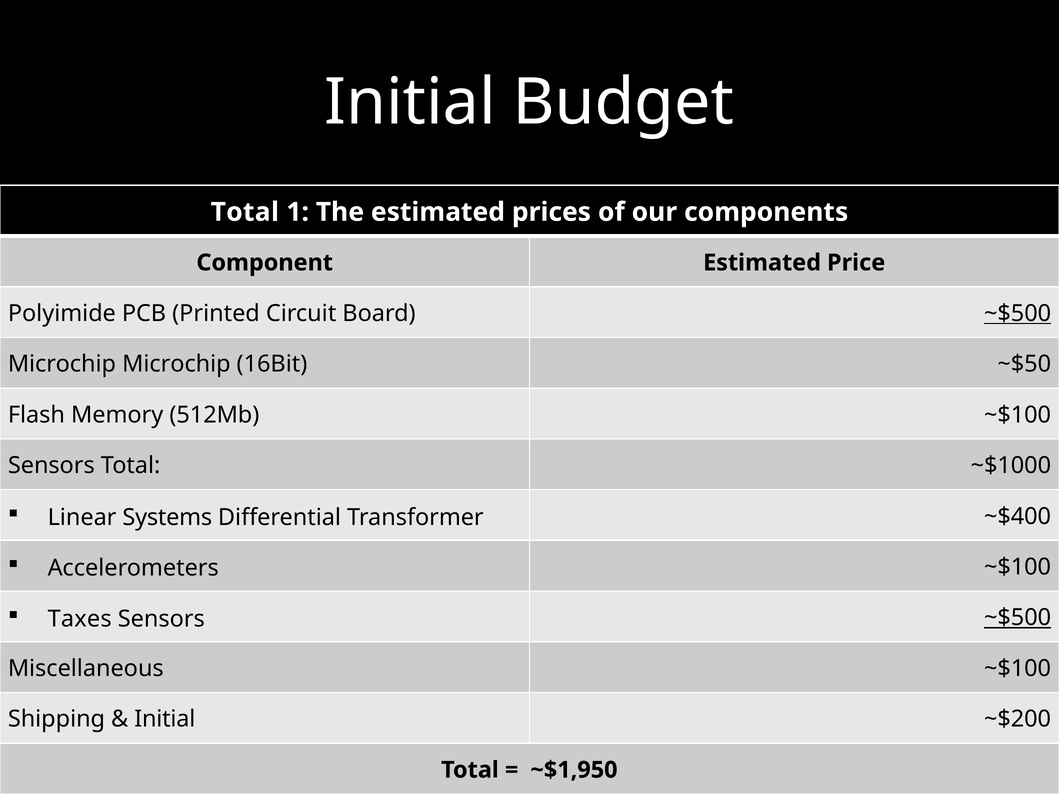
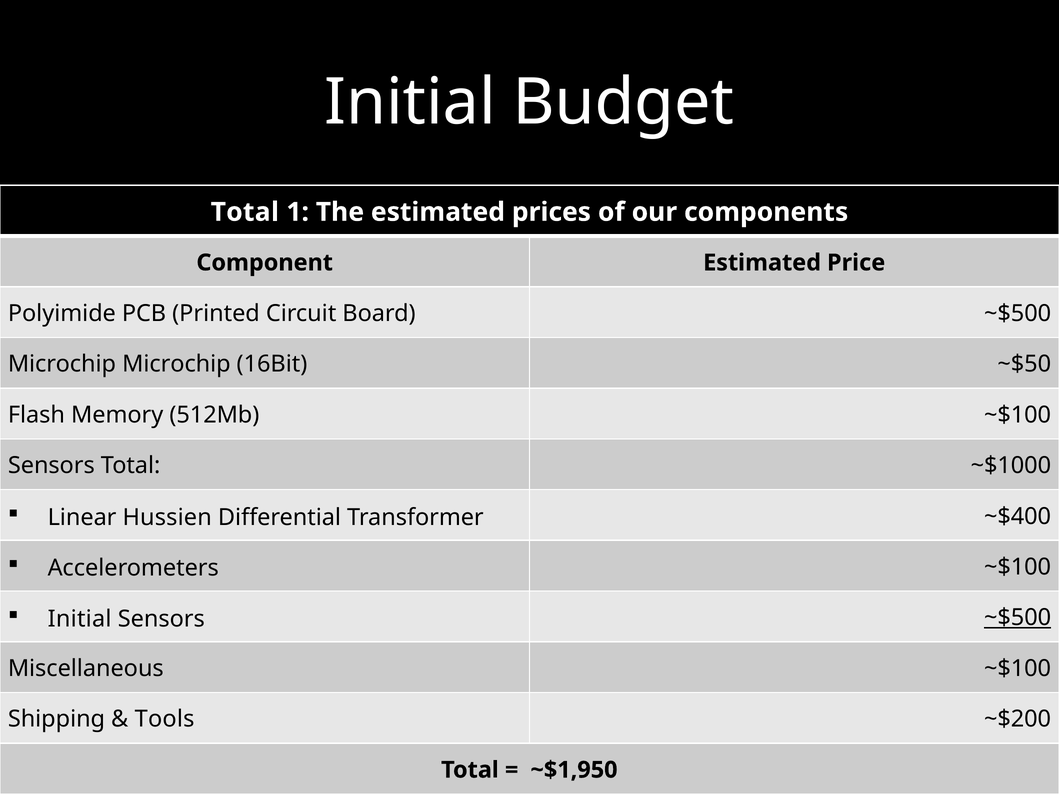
~$500 underline: present -> none (1018, 313)
Systems: Systems -> Hussien (167, 518)
Taxes: Taxes -> Initial (80, 619)
Initial: Initial -> Tools (165, 719)
